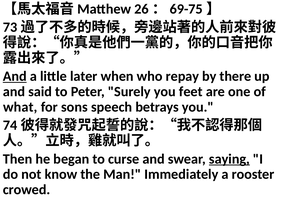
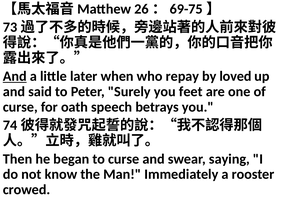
there: there -> loved (235, 76)
what: what -> curse (20, 107)
sons: sons -> oath (75, 107)
saying underline: present -> none (229, 159)
